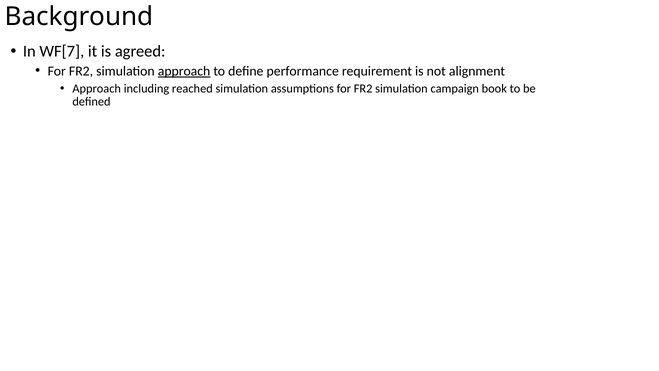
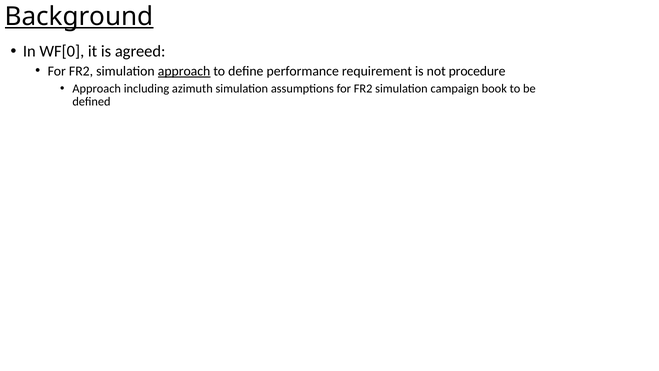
Background underline: none -> present (79, 16)
WF[7: WF[7 -> WF[0 (62, 51)
alignment: alignment -> procedure (477, 71)
reached: reached -> azimuth (192, 88)
